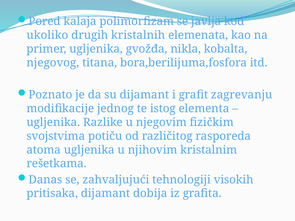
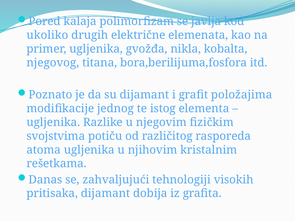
kristalnih: kristalnih -> električne (138, 35)
zagrevanju: zagrevanju -> položajima (242, 95)
